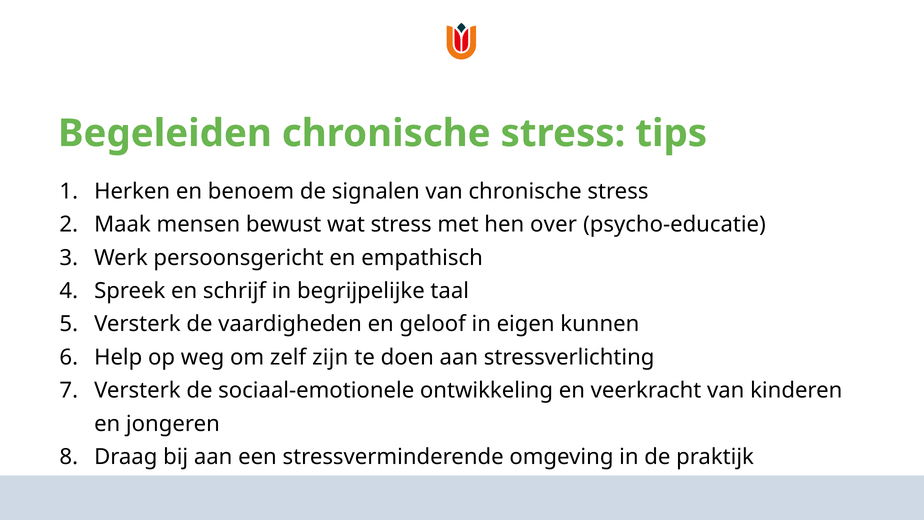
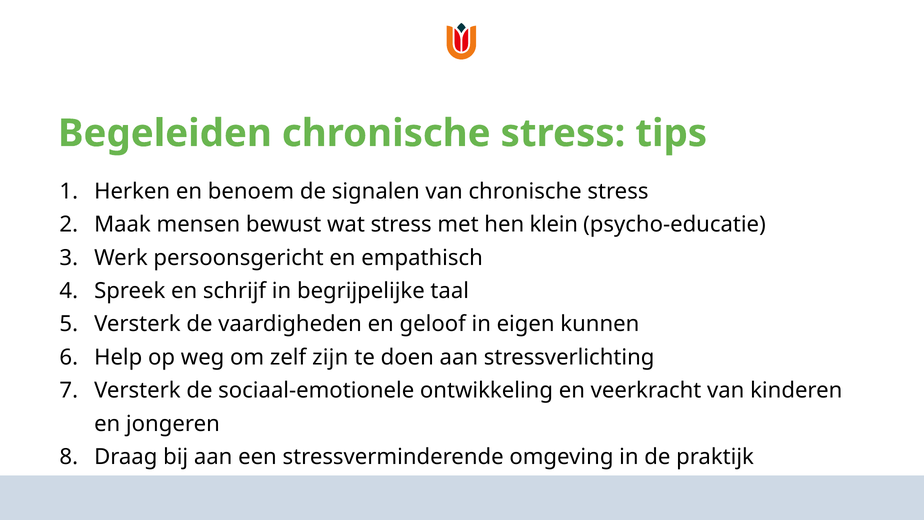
over: over -> klein (554, 224)
